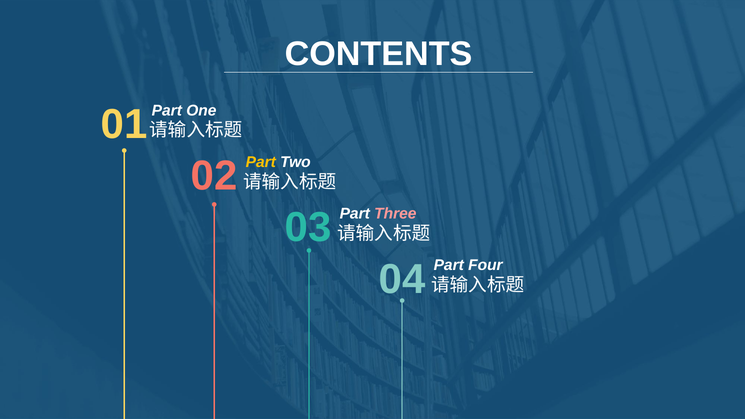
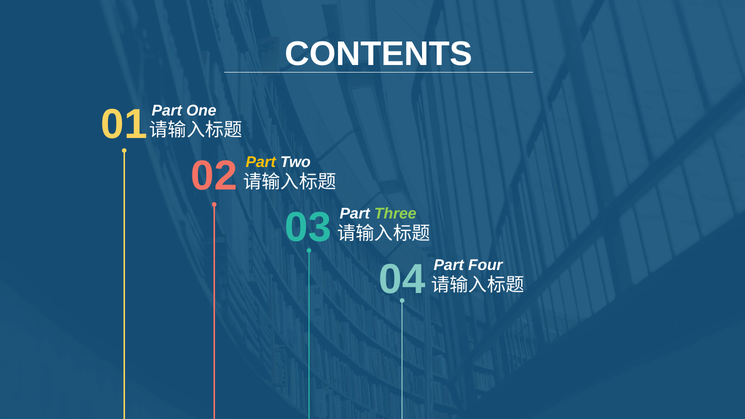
Three colour: pink -> light green (395, 214)
